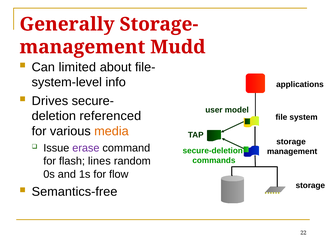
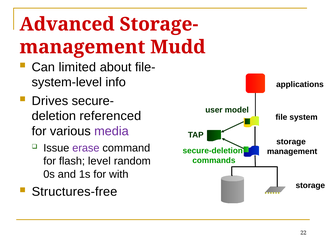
Generally: Generally -> Advanced (67, 24)
media colour: orange -> purple (111, 132)
lines: lines -> level (99, 161)
flow: flow -> with (119, 175)
Semantics-free: Semantics-free -> Structures-free (74, 192)
